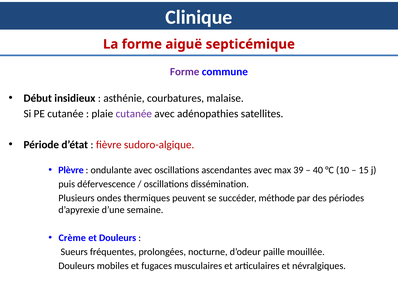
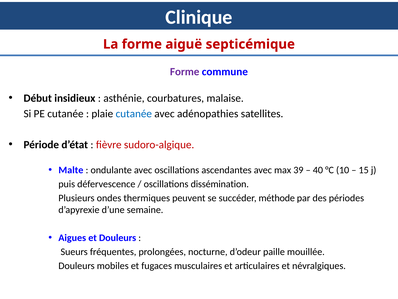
cutanée colour: purple -> blue (134, 113)
Plèvre: Plèvre -> Malte (71, 170)
Crème: Crème -> Aigues (72, 237)
